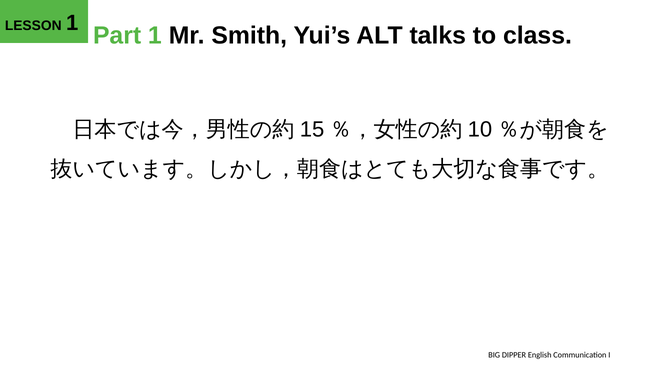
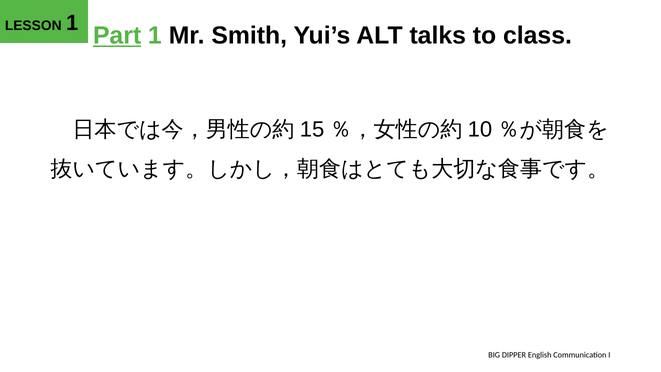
Part underline: none -> present (117, 36)
